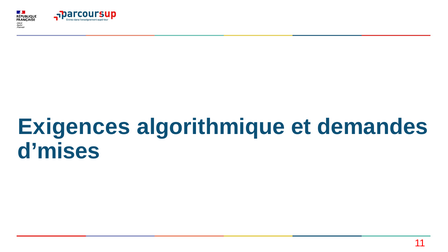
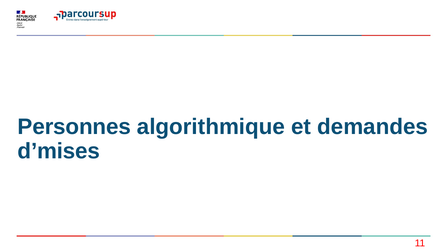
Exigences: Exigences -> Personnes (74, 127)
